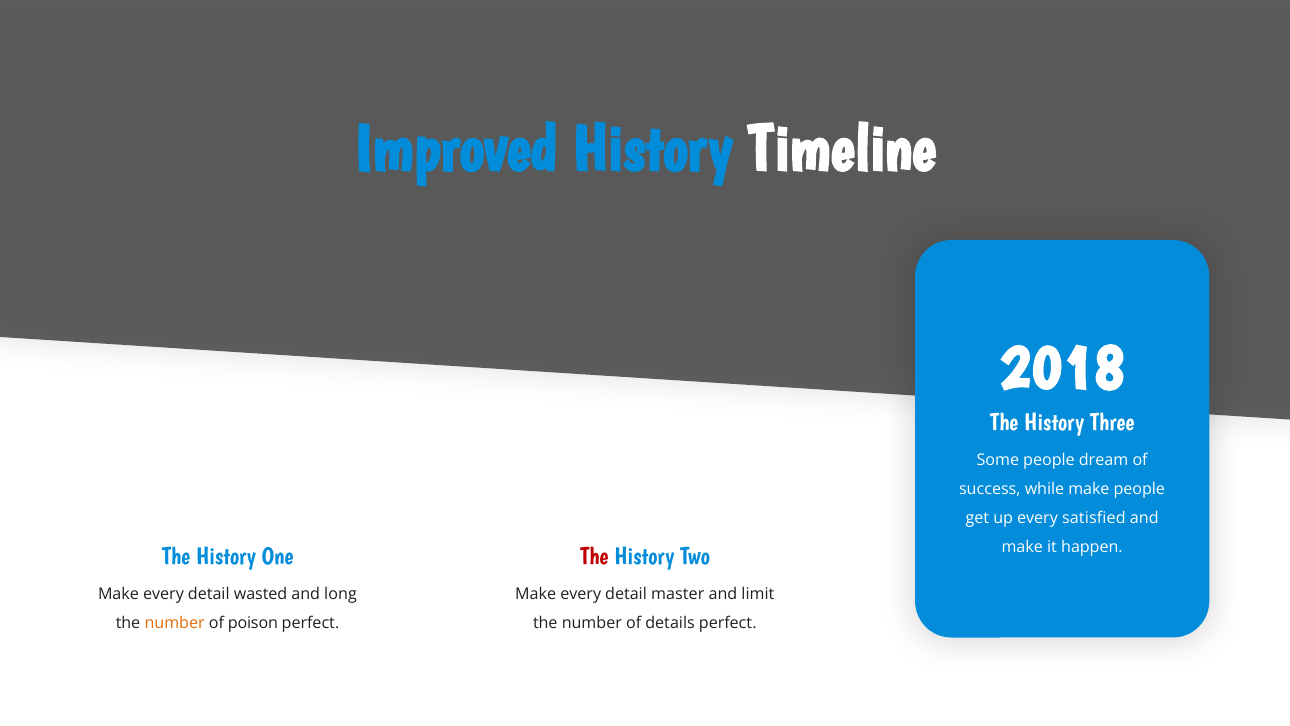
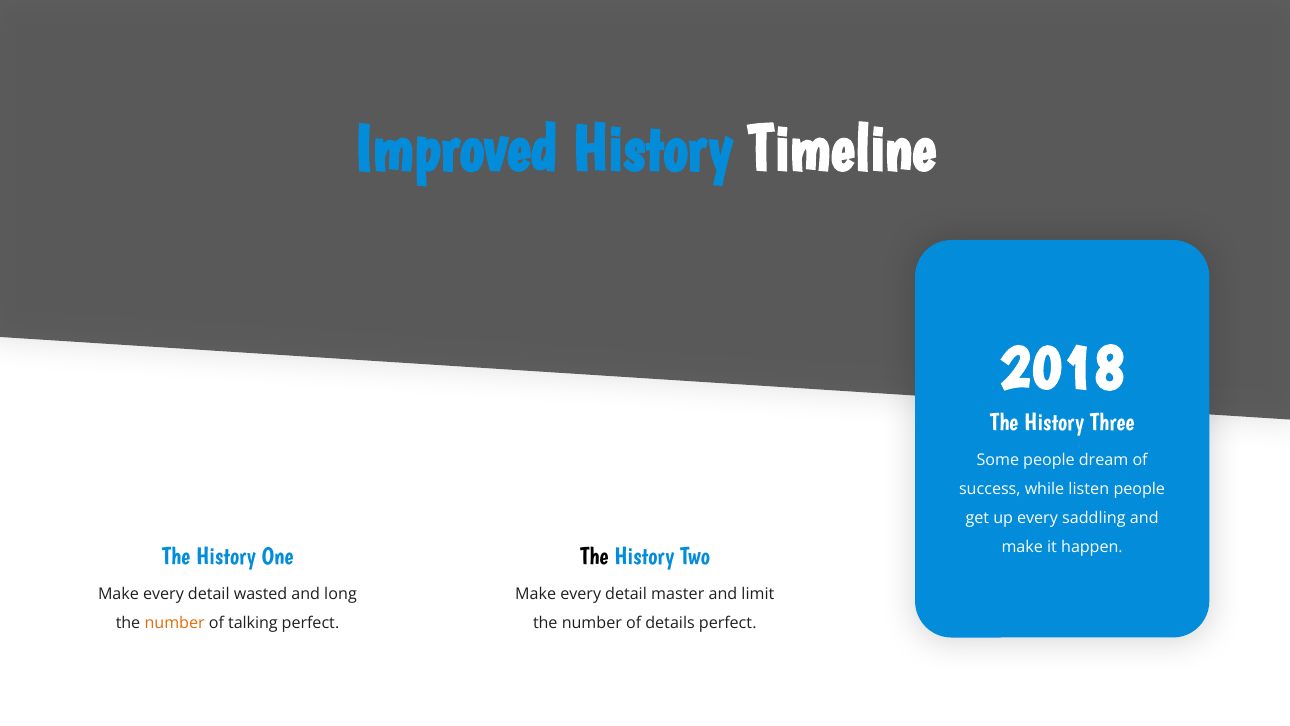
while make: make -> listen (1089, 489)
satisfied: satisfied -> saddling (1094, 518)
The colour: red -> black (594, 556)
poison: poison -> talking (253, 623)
